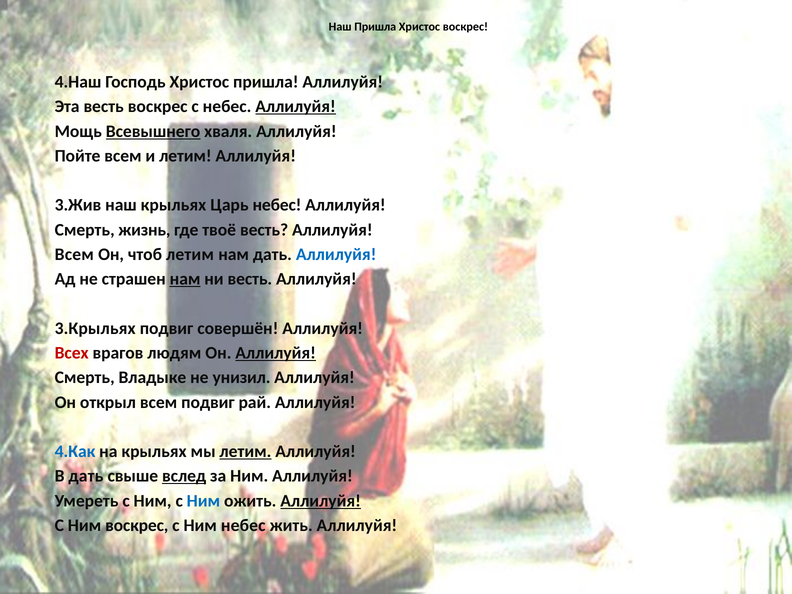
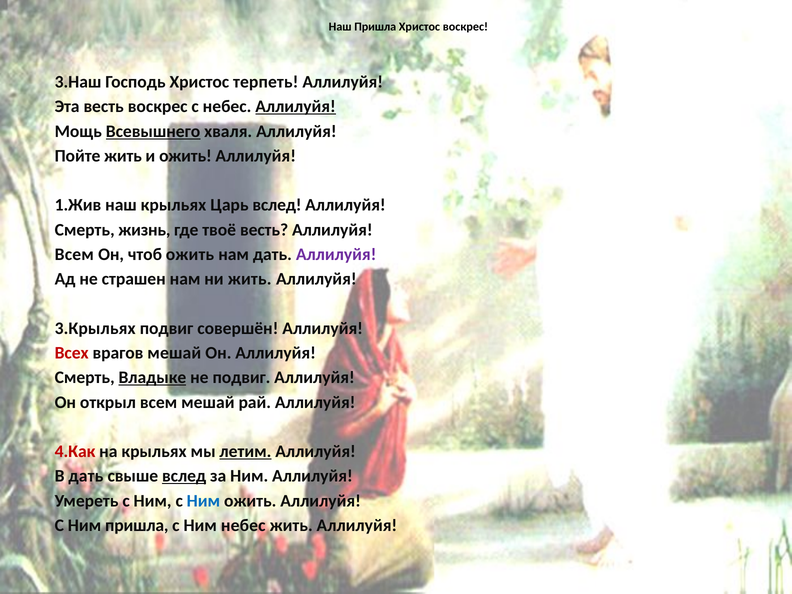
4.Наш: 4.Наш -> 3.Наш (78, 82)
Христос пришла: пришла -> терпеть (266, 82)
Пойте всем: всем -> жить (123, 156)
и летим: летим -> ожить (185, 156)
3.Жив: 3.Жив -> 1.Жив (78, 205)
Царь небес: небес -> вслед (277, 205)
чтоб летим: летим -> ожить (190, 254)
Аллилуйя colour: blue -> purple (336, 254)
нам underline: present -> none (185, 279)
ни весть: весть -> жить (250, 279)
врагов людям: людям -> мешай (174, 353)
Аллилуйя underline: present -> none (276, 353)
Владыке underline: none -> present (152, 378)
не унизил: унизил -> подвиг (241, 378)
всем подвиг: подвиг -> мешай (208, 402)
4.Как colour: blue -> red (75, 451)
Аллилуйя underline: present -> none (321, 501)
Ним воскрес: воскрес -> пришла (137, 525)
